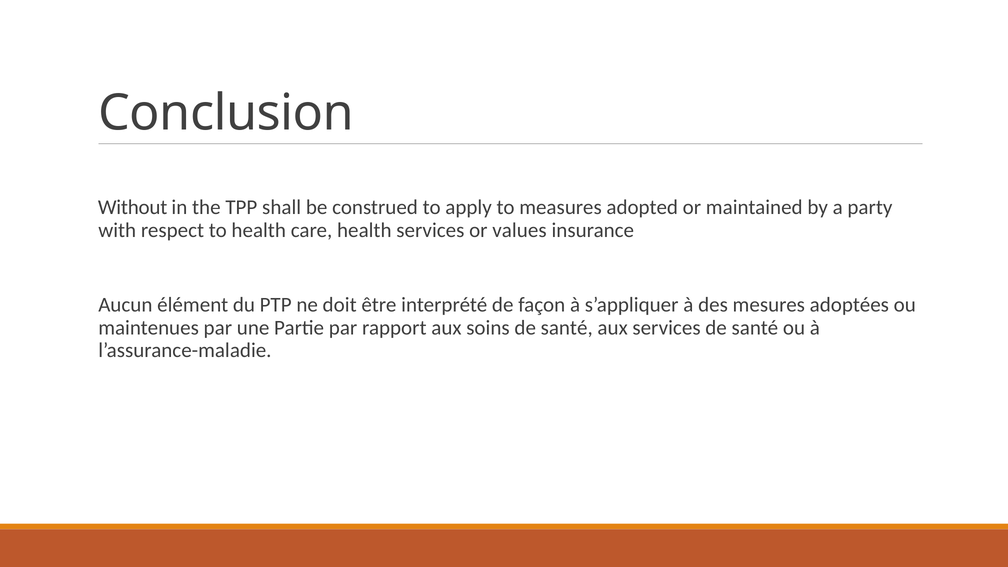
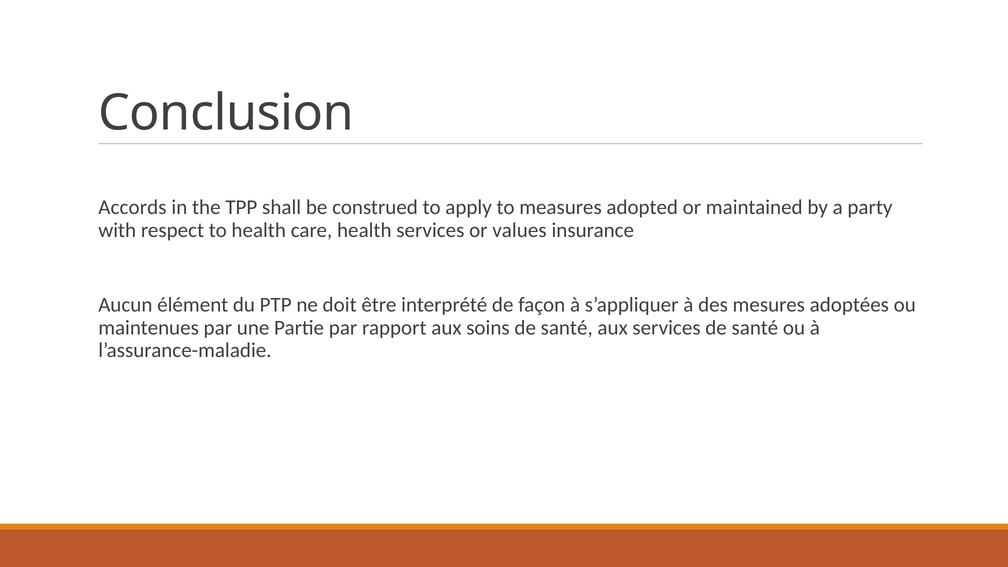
Without: Without -> Accords (132, 208)
